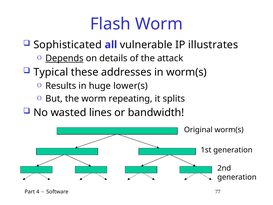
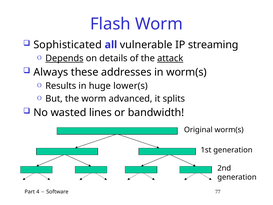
illustrates: illustrates -> streaming (213, 45)
attack underline: none -> present (170, 58)
Typical: Typical -> Always (51, 72)
repeating: repeating -> advanced (130, 99)
